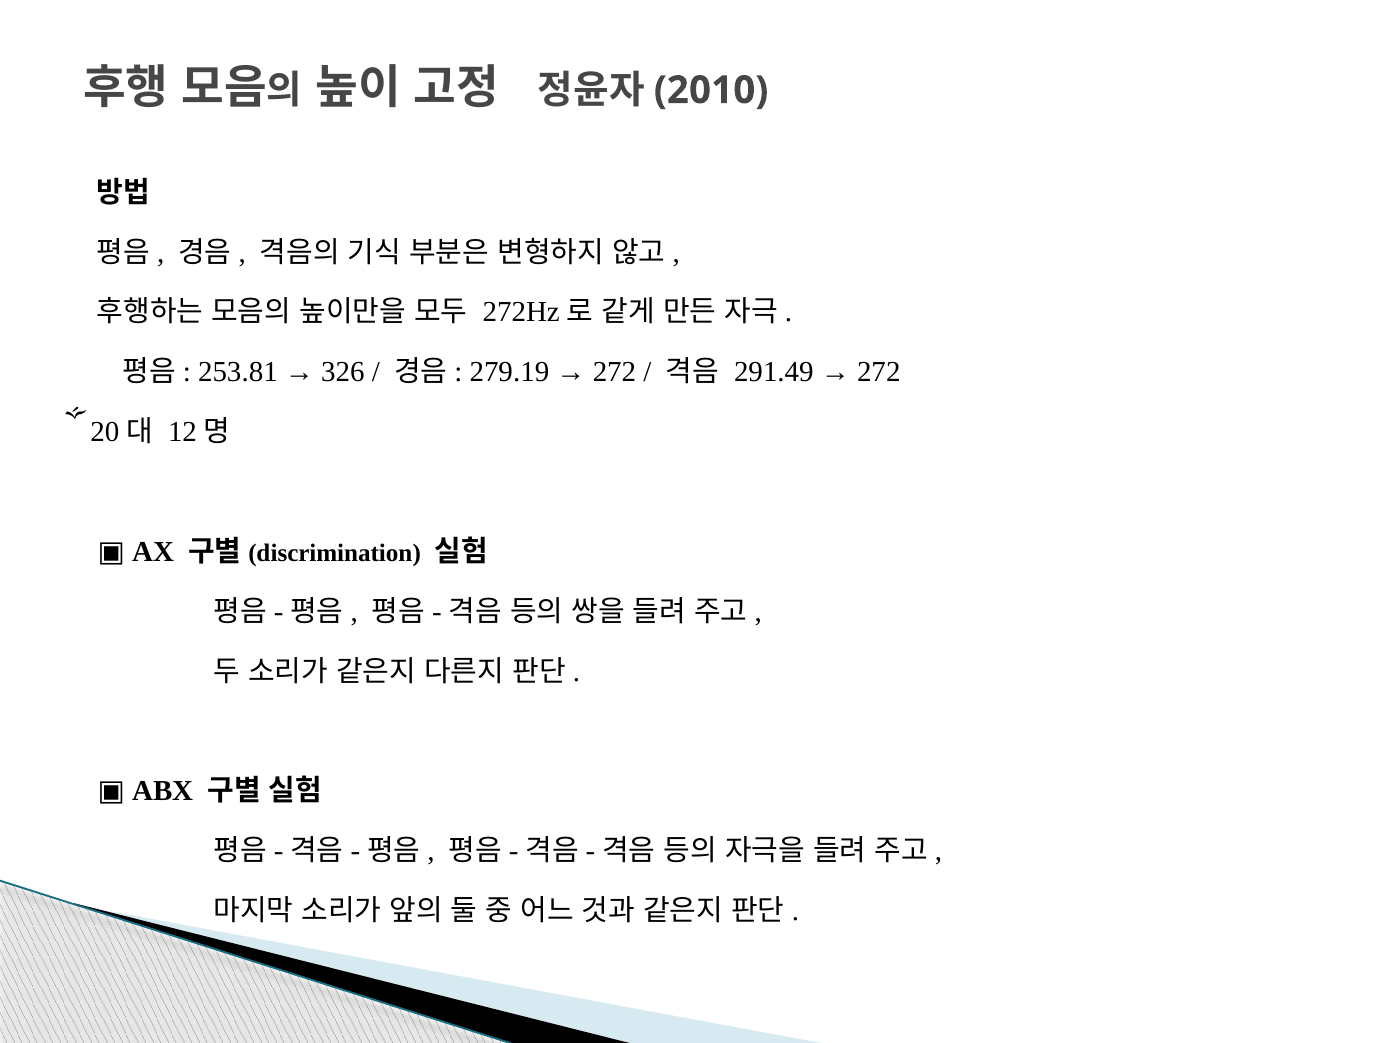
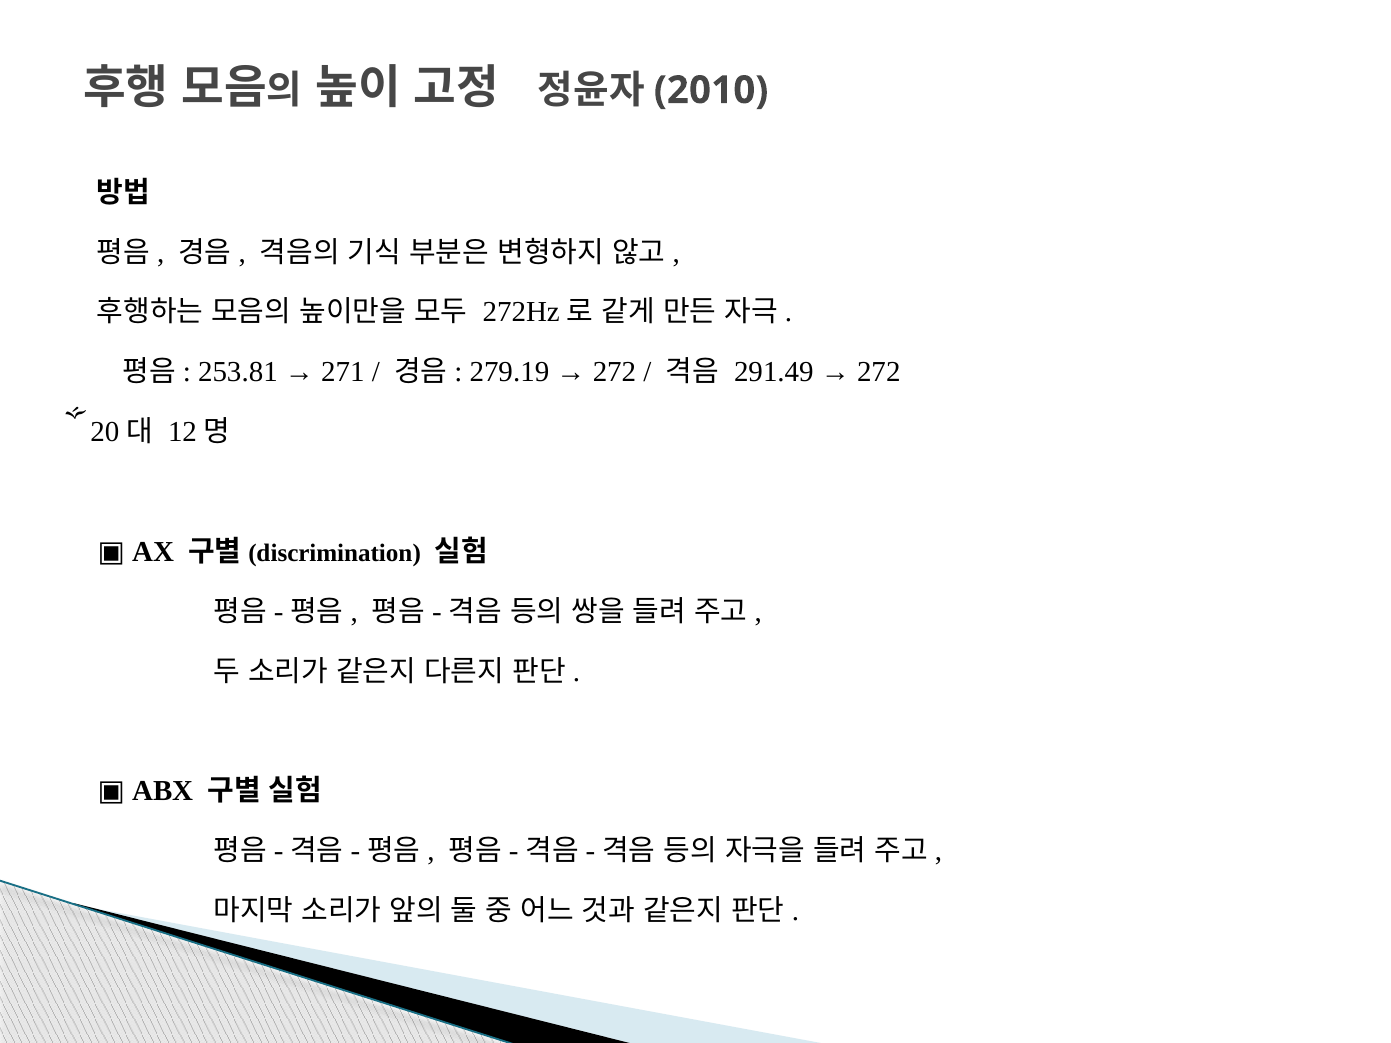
326: 326 -> 271 (343, 372)
